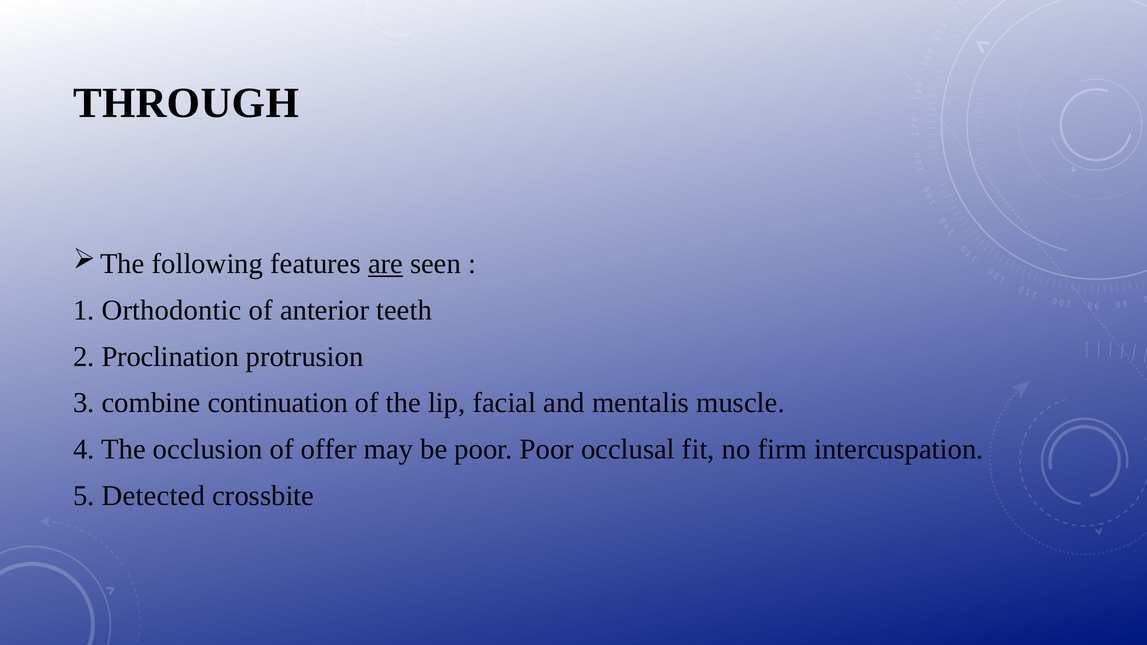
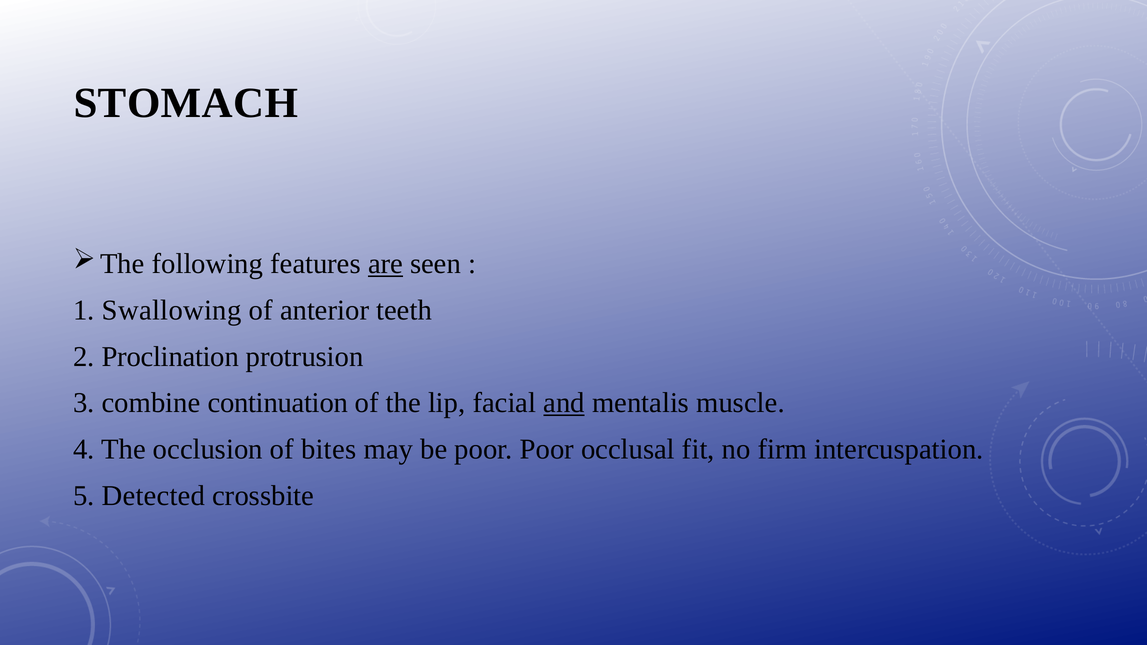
THROUGH: THROUGH -> STOMACH (186, 103)
Orthodontic: Orthodontic -> Swallowing (172, 310)
and underline: none -> present (564, 403)
offer: offer -> bites (329, 449)
